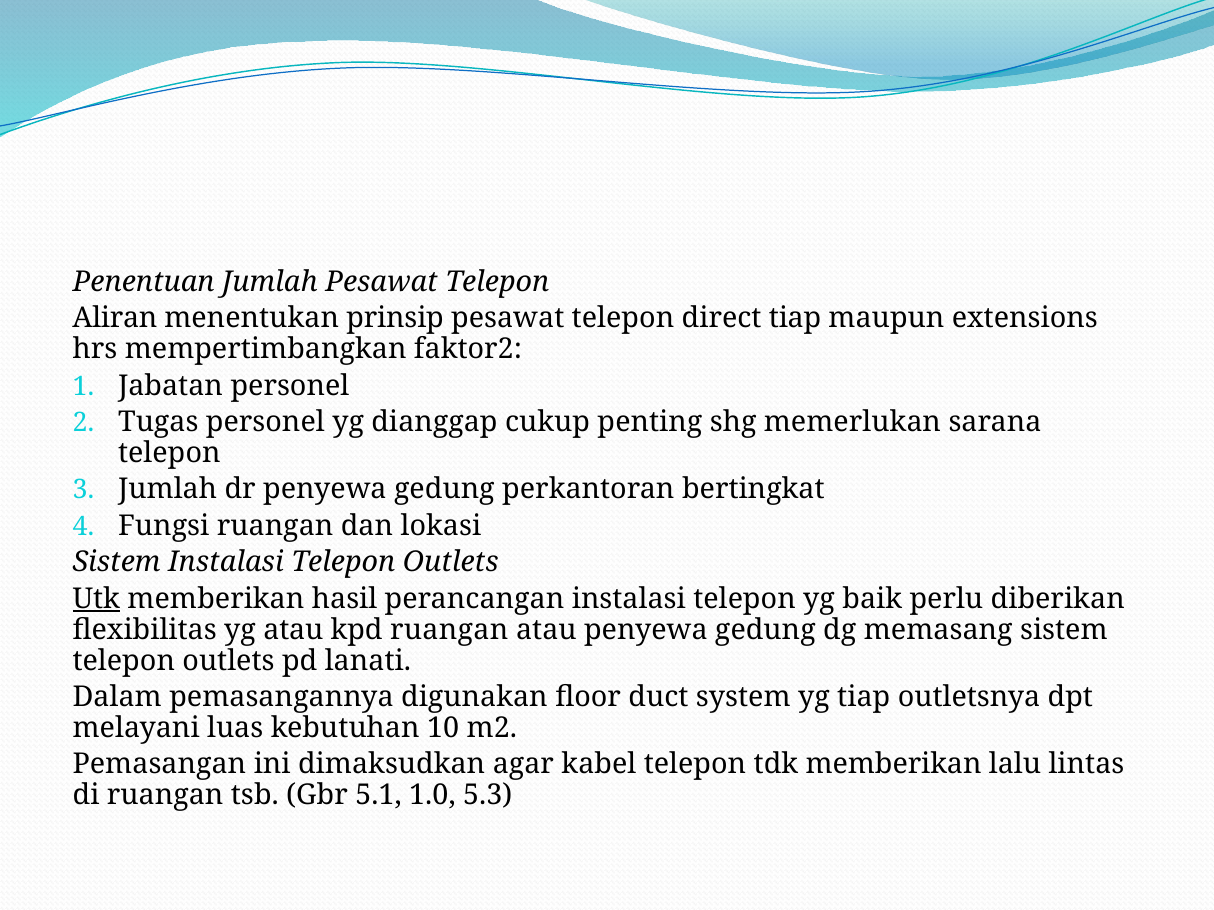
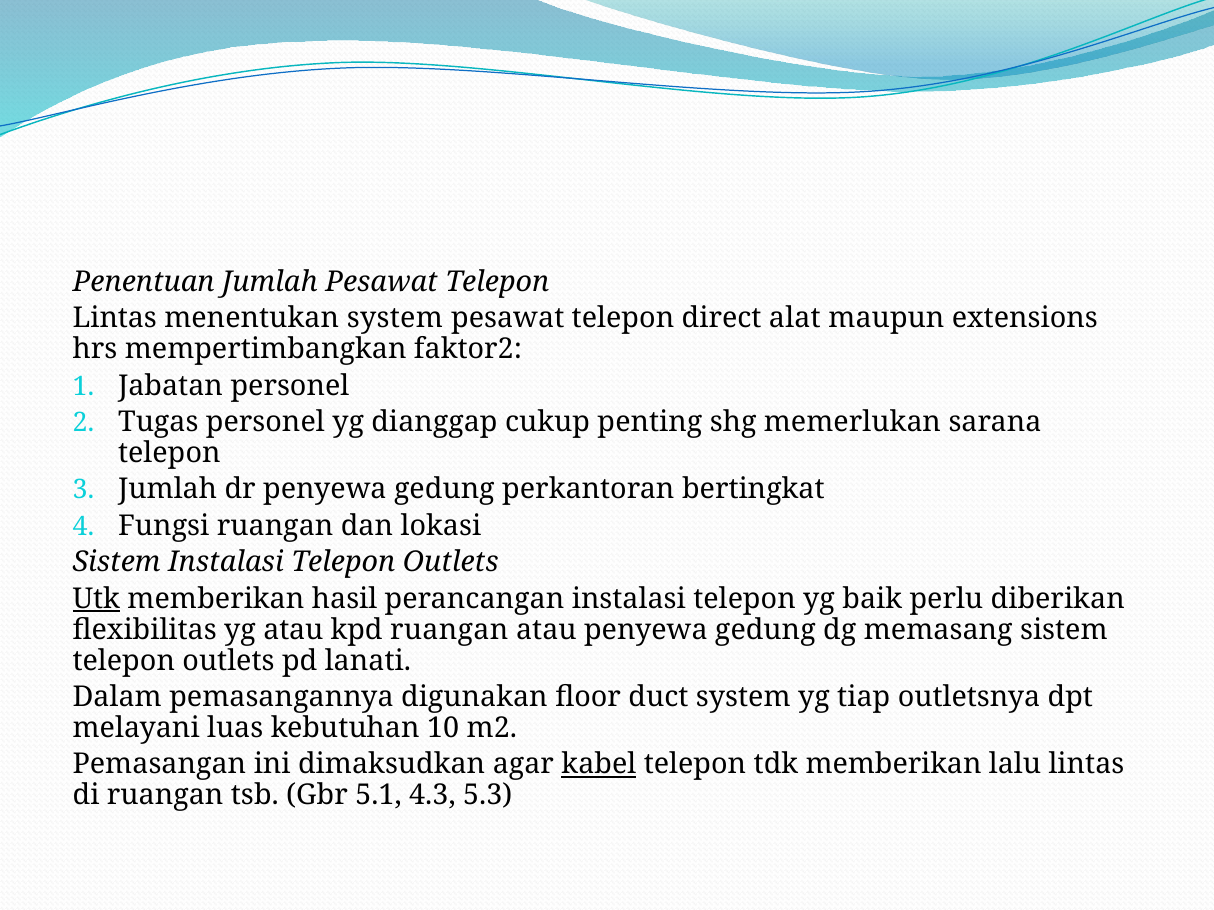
Aliran: Aliran -> Lintas (115, 319)
menentukan prinsip: prinsip -> system (395, 319)
direct tiap: tiap -> alat (795, 319)
kabel underline: none -> present (599, 765)
1.0: 1.0 -> 4.3 (432, 796)
